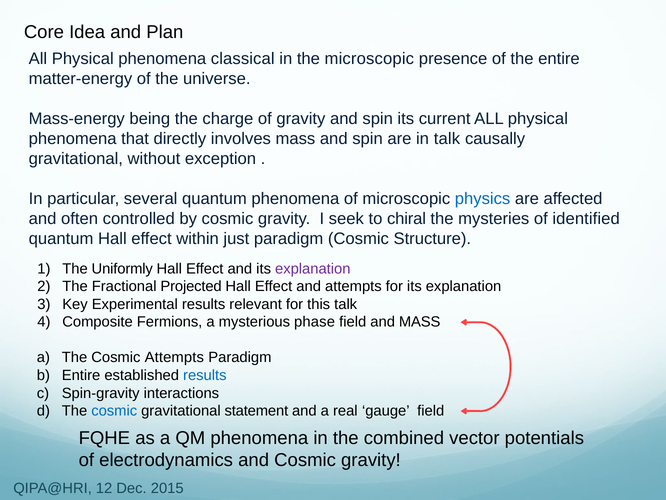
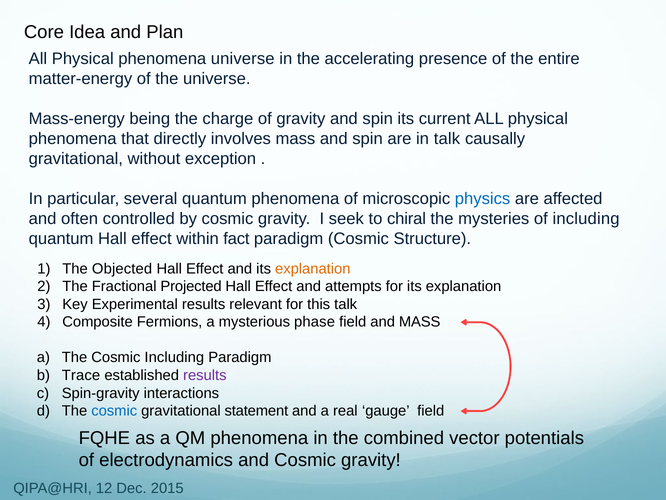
phenomena classical: classical -> universe (243, 59)
the microscopic: microscopic -> accelerating (369, 59)
of identified: identified -> including (586, 219)
just: just -> fact (236, 239)
Uniformly: Uniformly -> Objected (122, 268)
explanation colour: purple -> orange (313, 268)
Cosmic Attempts: Attempts -> Including (174, 357)
Entire: Entire -> Trace (81, 375)
results colour: blue -> purple (205, 375)
